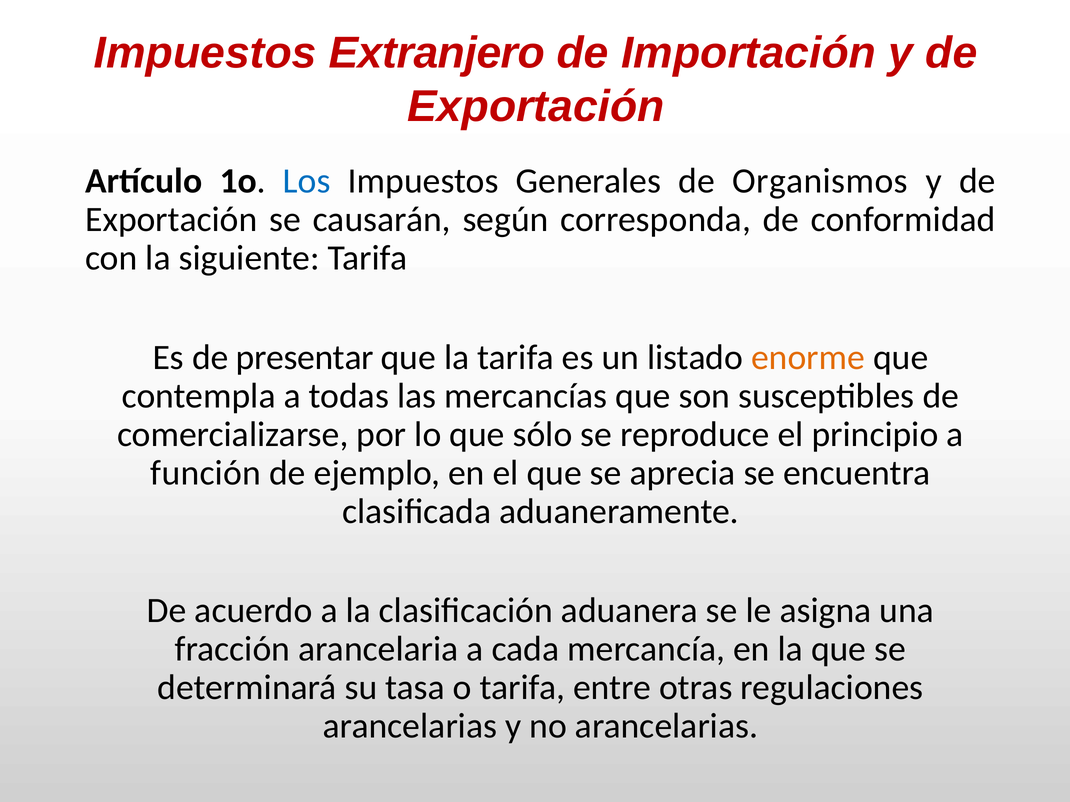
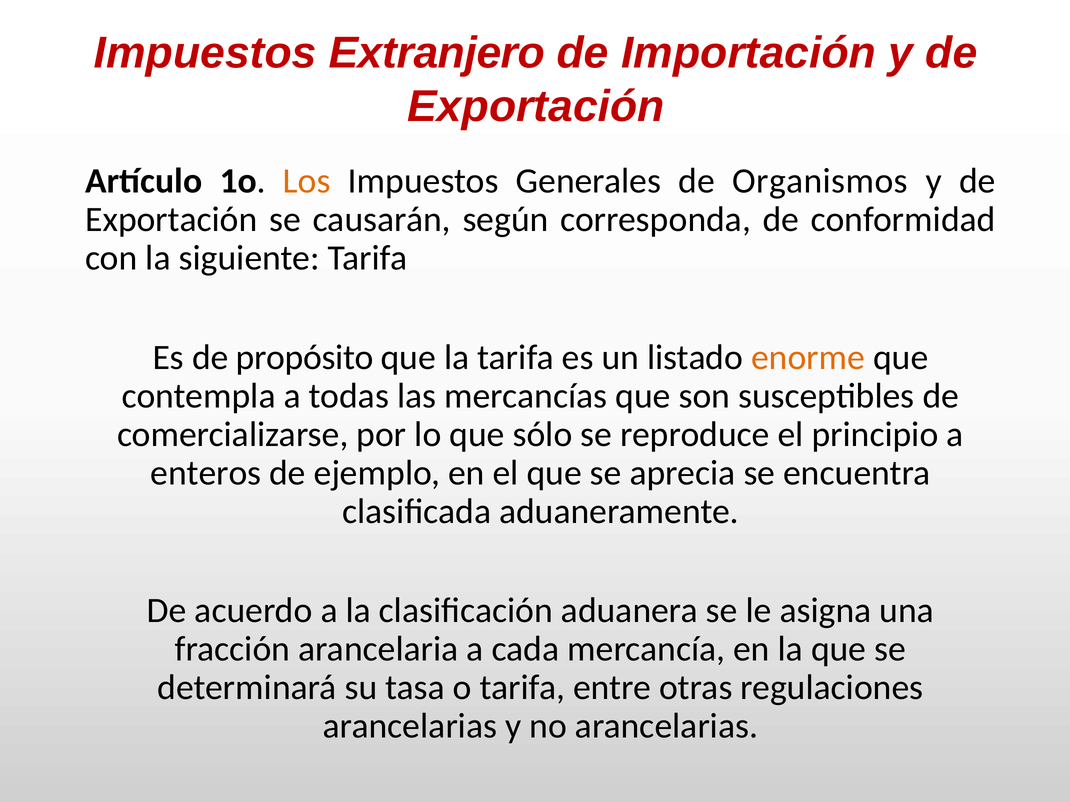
Los colour: blue -> orange (307, 181)
presentar: presentar -> propósito (305, 358)
función: función -> enteros (206, 473)
